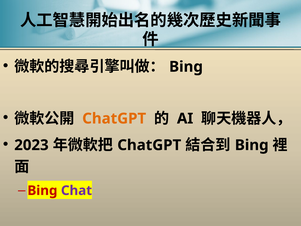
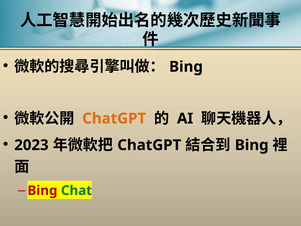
Chat colour: purple -> green (76, 190)
